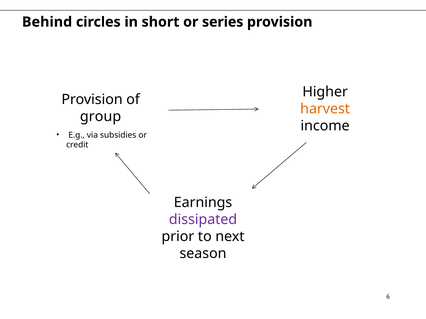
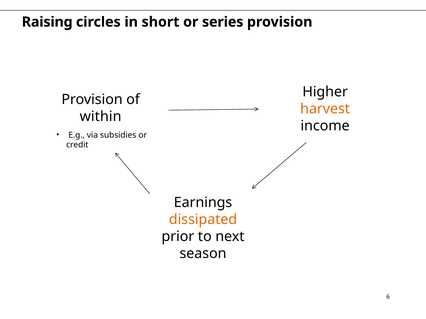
Behind: Behind -> Raising (47, 22)
group: group -> within (101, 117)
dissipated colour: purple -> orange (203, 220)
